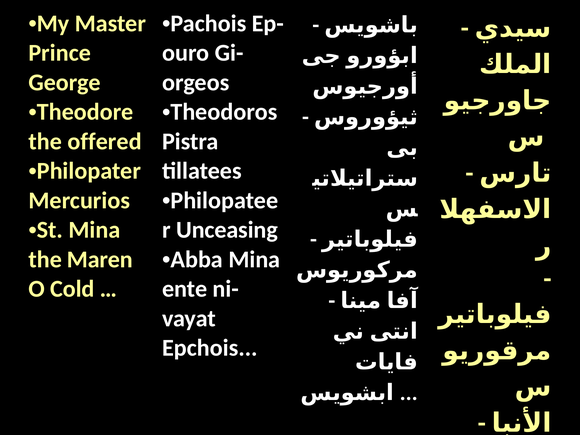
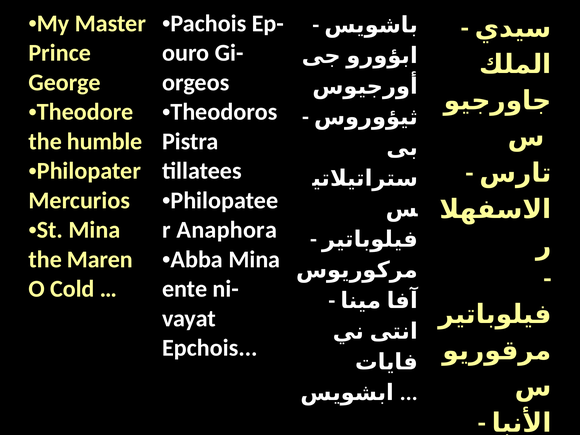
offered: offered -> humble (105, 141)
Unceasing: Unceasing -> Anaphora (227, 230)
